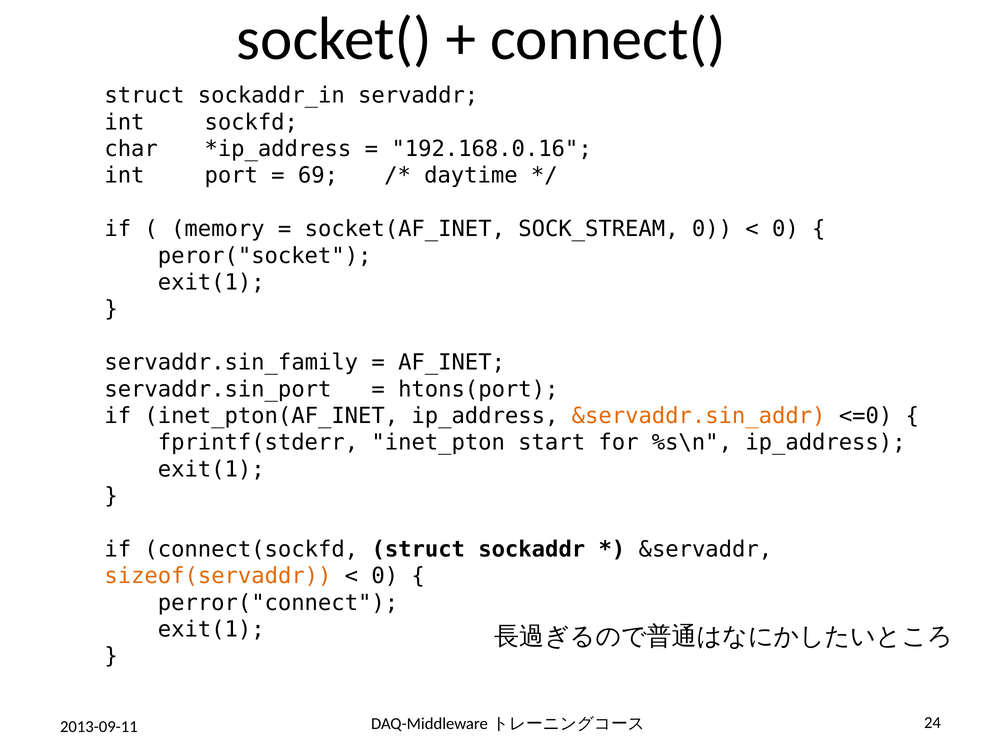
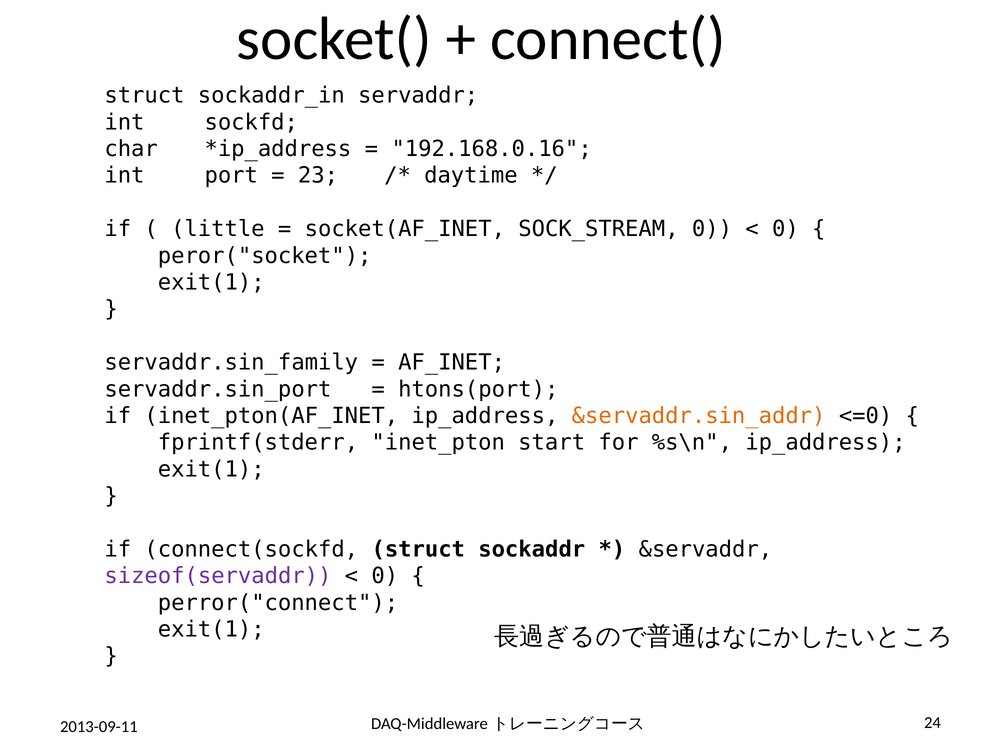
69: 69 -> 23 (318, 176)
memory: memory -> little (218, 229)
sizeof(servaddr colour: orange -> purple (218, 576)
